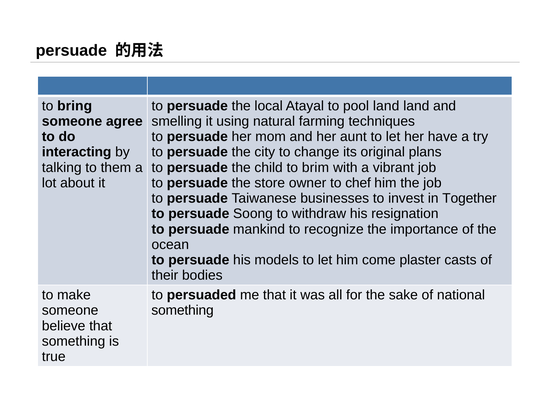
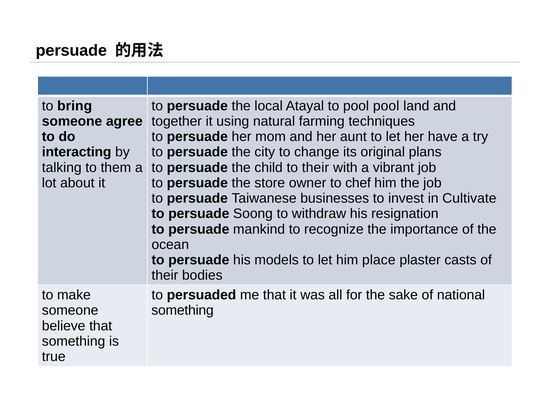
pool land: land -> pool (386, 106)
smelling: smelling -> together (177, 121)
to brim: brim -> their (315, 167)
Together: Together -> Cultivate (469, 198)
come: come -> place (379, 260)
